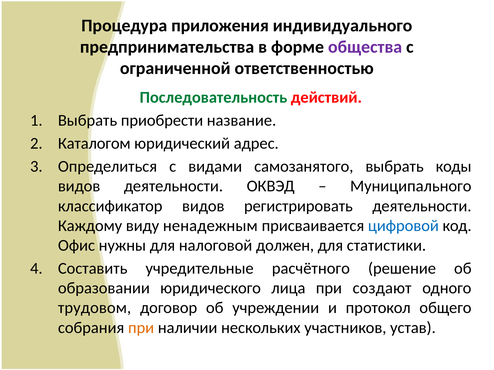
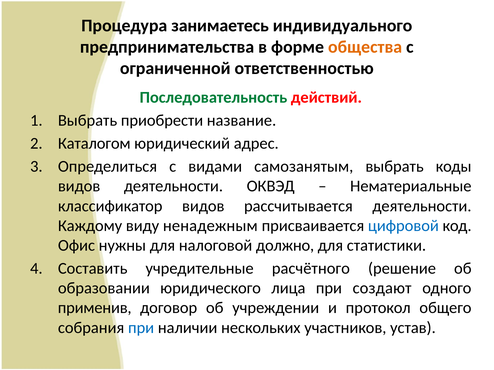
приложения: приложения -> занимаетесь (220, 26)
общества colour: purple -> orange (365, 47)
самозанятого: самозанятого -> самозанятым (304, 167)
Муниципального: Муниципального -> Нематериальные (411, 186)
регистрировать: регистрировать -> рассчитывается (298, 206)
должен: должен -> должно (285, 246)
трудовом: трудовом -> применив (95, 308)
при colour: orange -> blue (141, 328)
